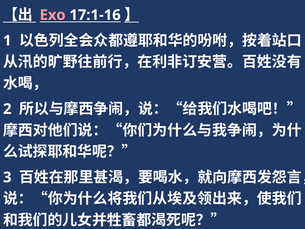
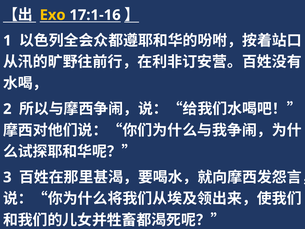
Exo colour: pink -> yellow (53, 15)
